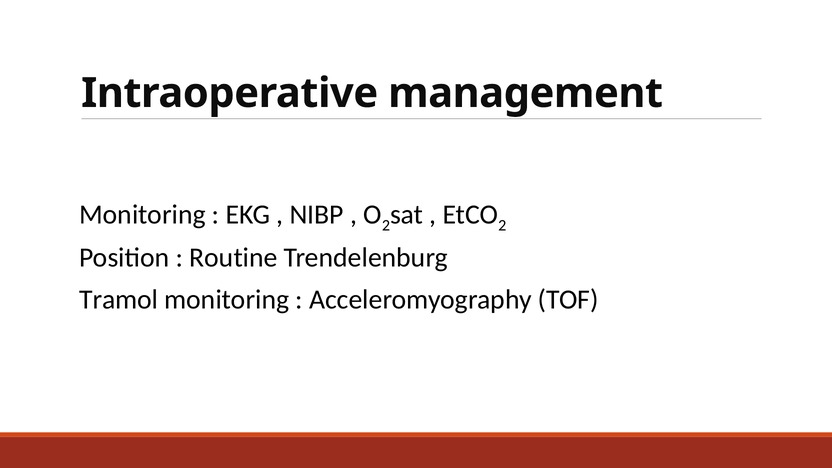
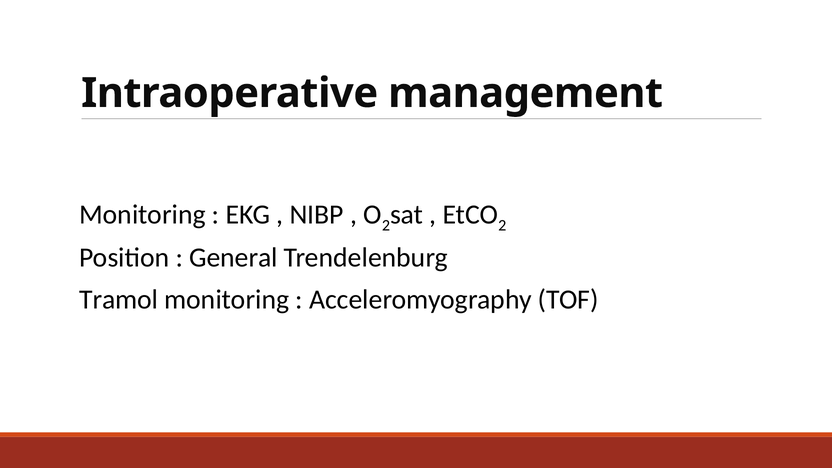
Routine: Routine -> General (233, 258)
